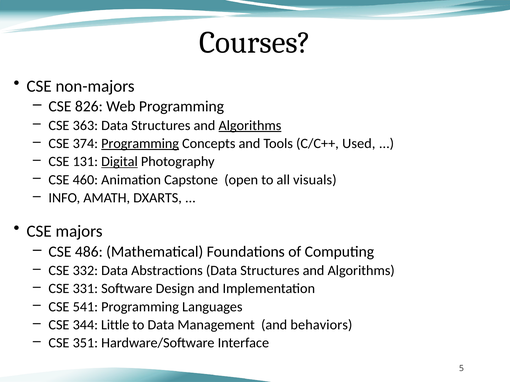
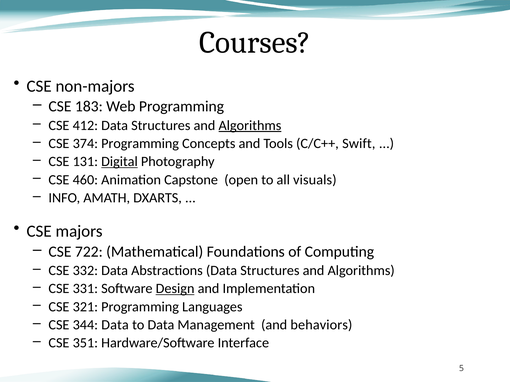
826: 826 -> 183 (89, 107)
363: 363 -> 412 (85, 126)
Programming underline: present -> none (140, 144)
Used: Used -> Swift (359, 144)
486: 486 -> 722 (89, 252)
Design underline: none -> present (175, 289)
541: 541 -> 321 (85, 307)
344 Little: Little -> Data (115, 325)
